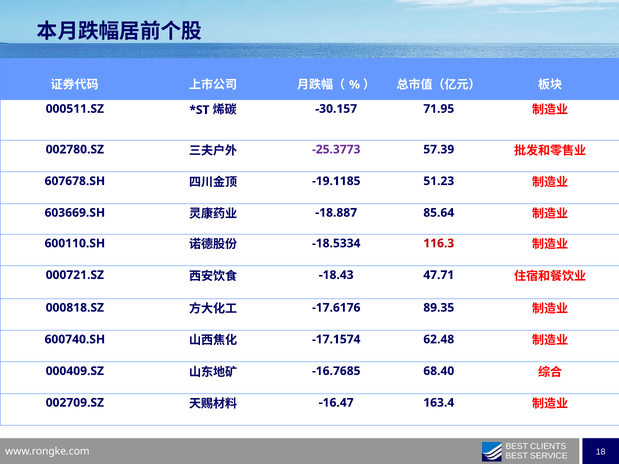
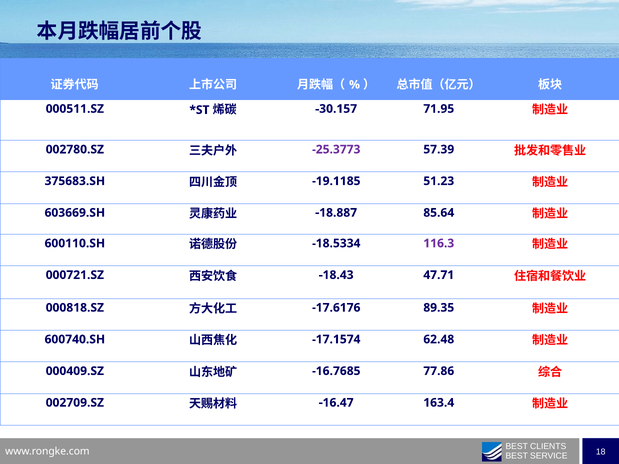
607678.SH: 607678.SH -> 375683.SH (75, 181)
116.3 colour: red -> purple (439, 243)
68.40: 68.40 -> 77.86 (439, 371)
